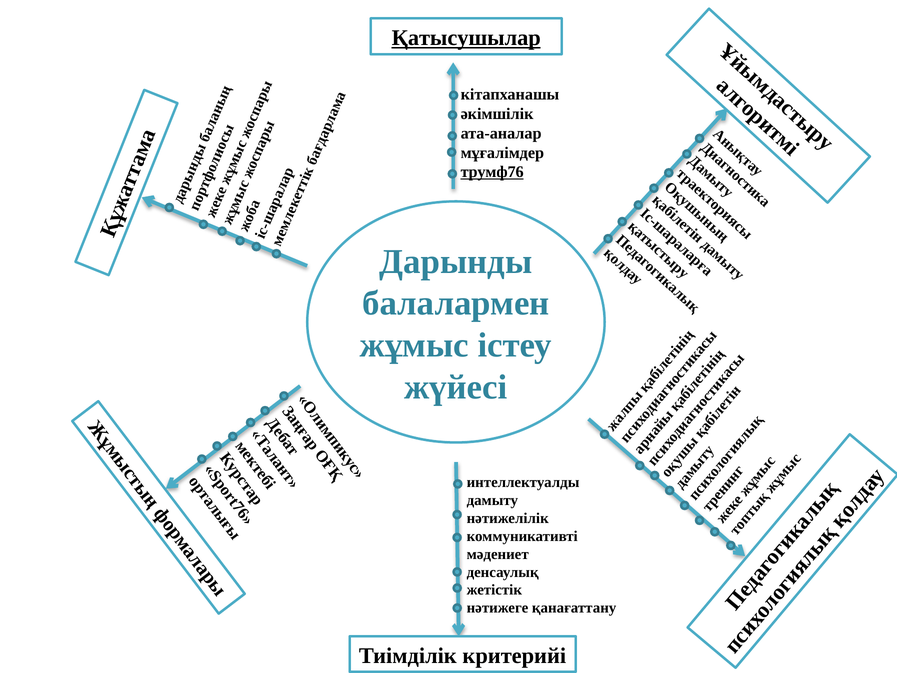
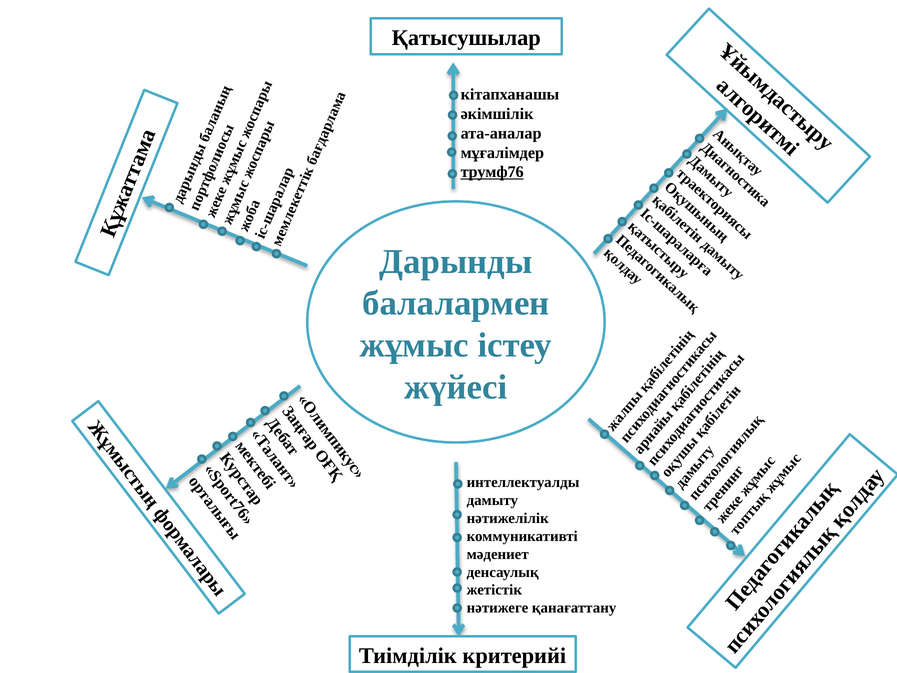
Қатысушылар underline: present -> none (466, 38)
